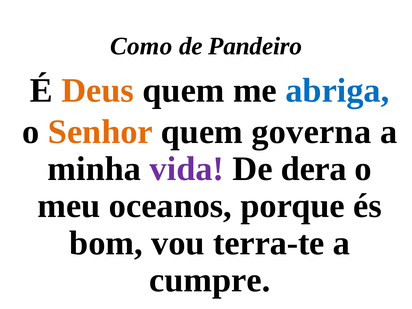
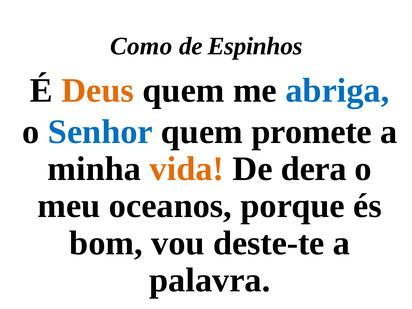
Pandeiro: Pandeiro -> Espinhos (255, 46)
Senhor colour: orange -> blue (100, 132)
governa: governa -> promete (312, 132)
vida colour: purple -> orange (187, 169)
terra-te: terra-te -> deste-te (269, 243)
cumpre: cumpre -> palavra (210, 280)
